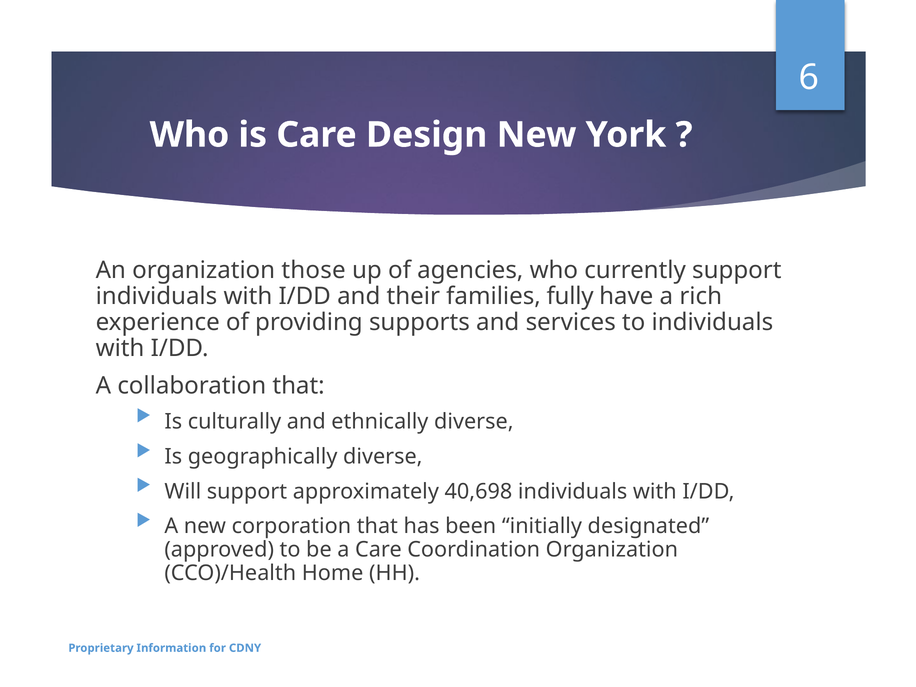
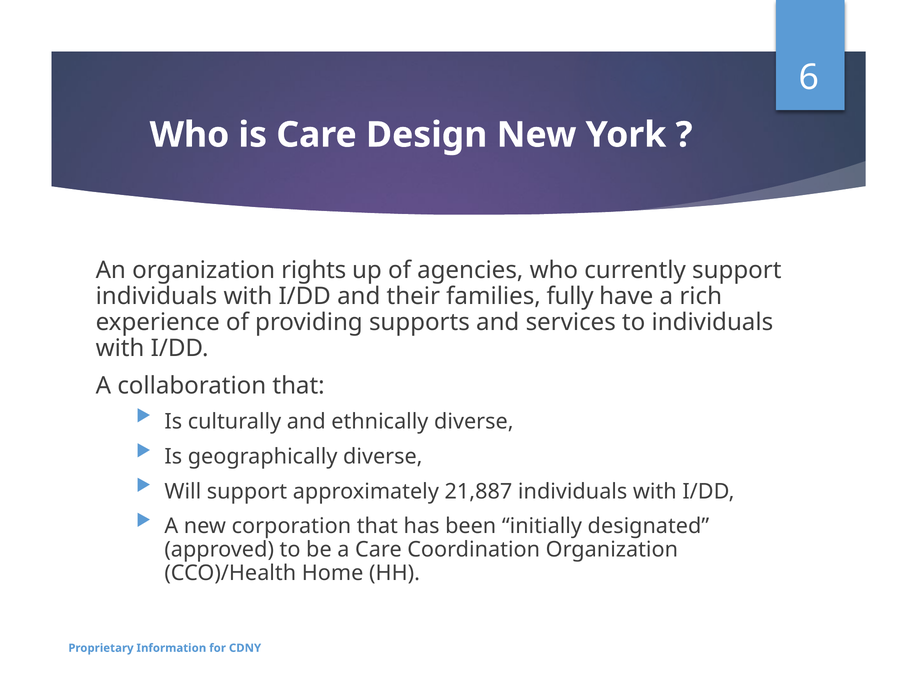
those: those -> rights (314, 270)
40,698: 40,698 -> 21,887 (478, 491)
